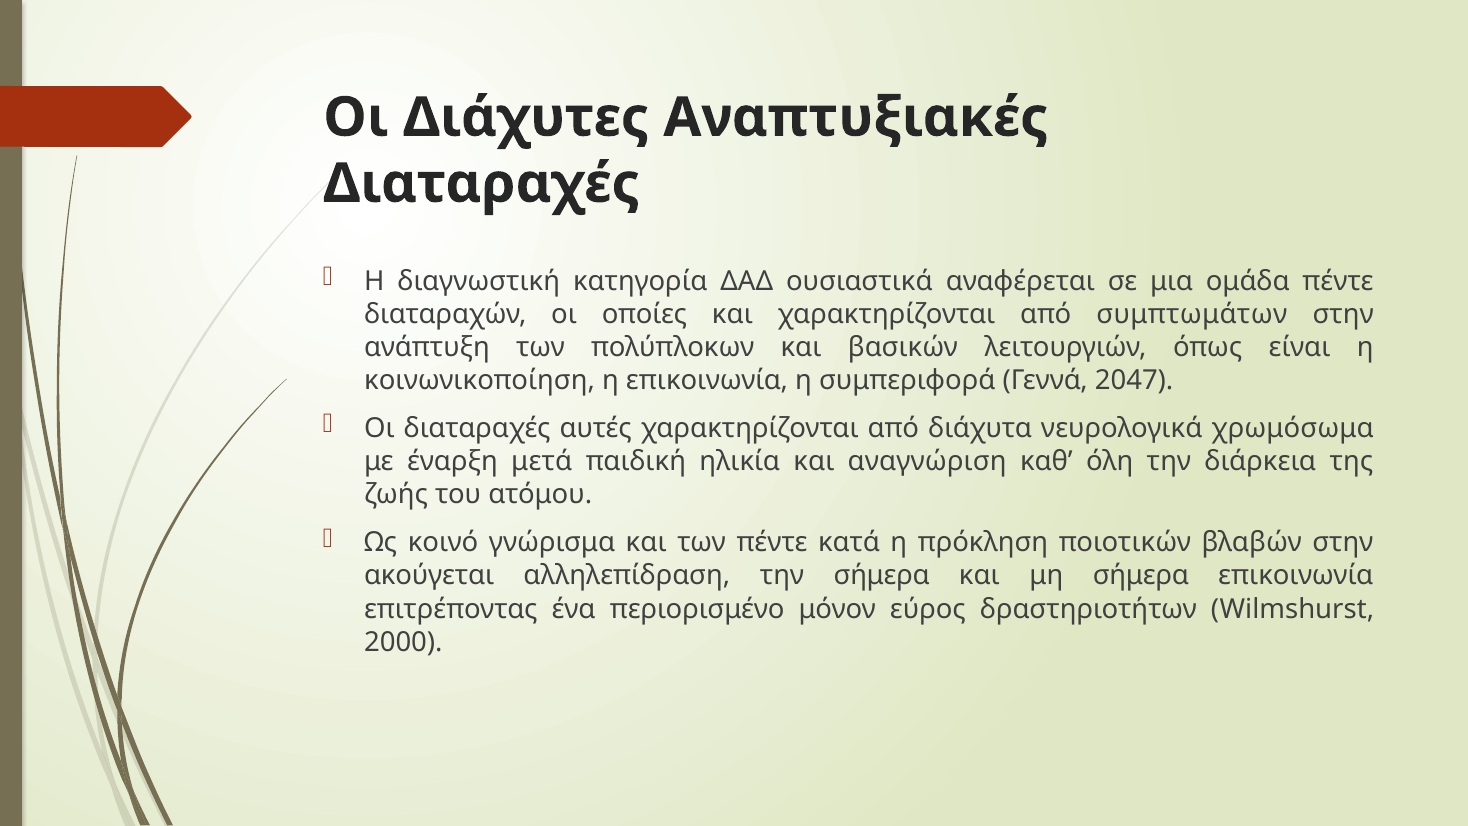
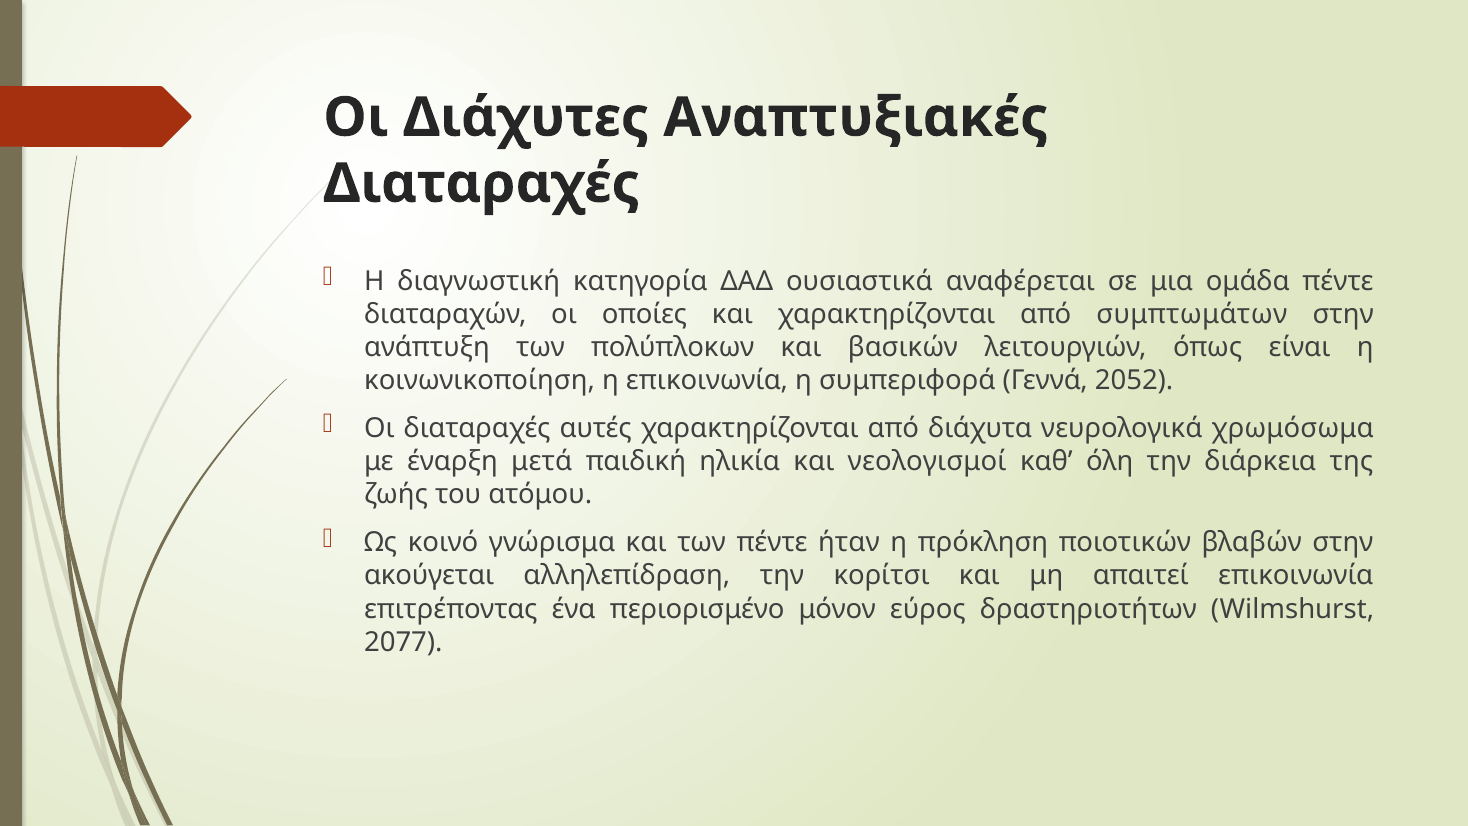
2047: 2047 -> 2052 (1134, 380)
αναγνώριση: αναγνώριση -> νεολογισμοί (927, 461)
κατά: κατά -> ήταν (849, 543)
την σήμερα: σήμερα -> κορίτσι (882, 576)
μη σήμερα: σήμερα -> απαιτεί (1141, 576)
2000: 2000 -> 2077 (403, 642)
